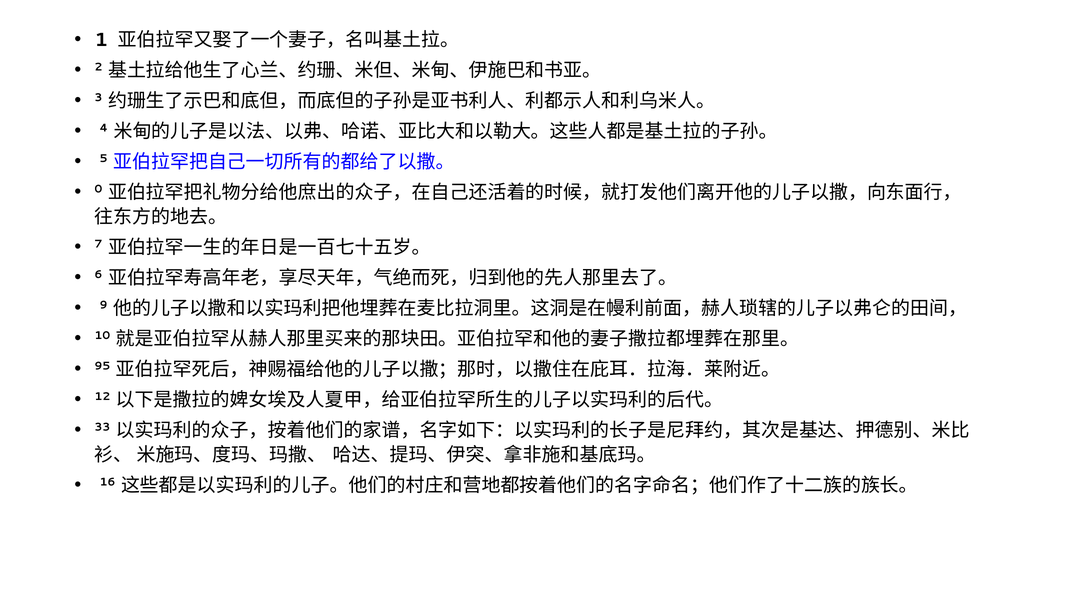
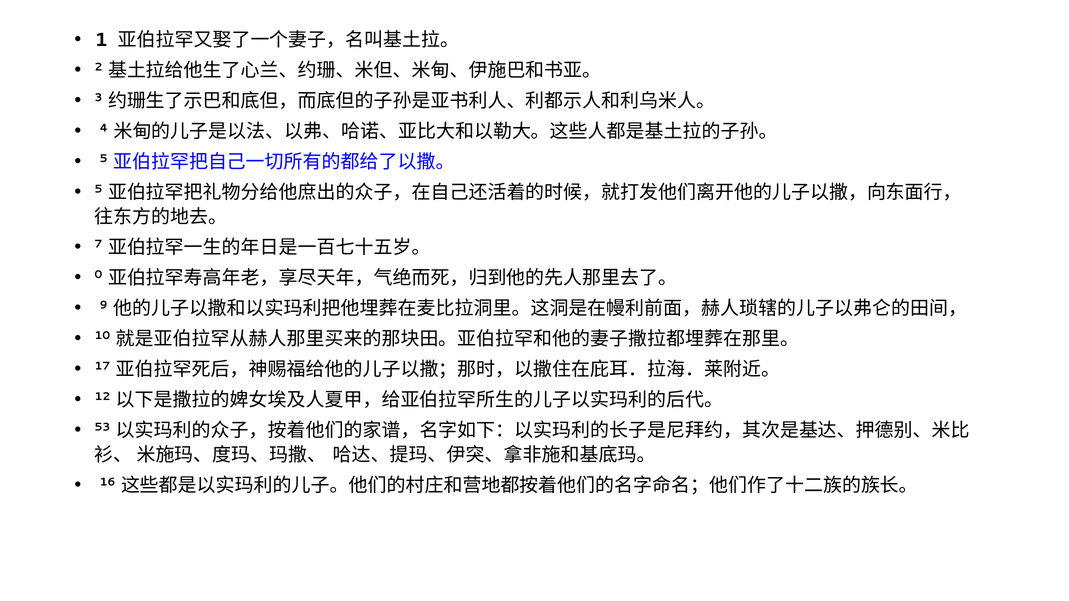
0: 0 -> 5 (98, 189)
6: 6 -> 0 (98, 275)
95: 95 -> 17 (102, 366)
33: 33 -> 53 (102, 427)
